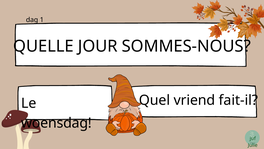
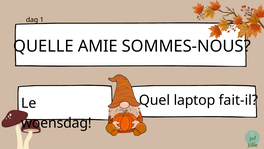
JOUR: JOUR -> AMIE (98, 46)
vriend: vriend -> laptop (194, 100)
